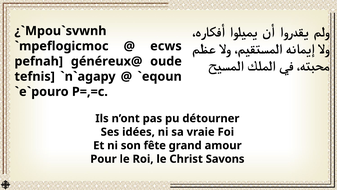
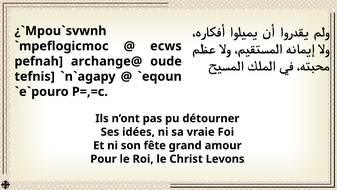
généreux@: généreux@ -> archange@ (107, 61)
Savons: Savons -> Levons (225, 159)
